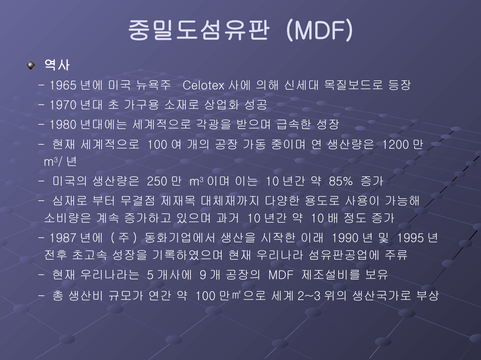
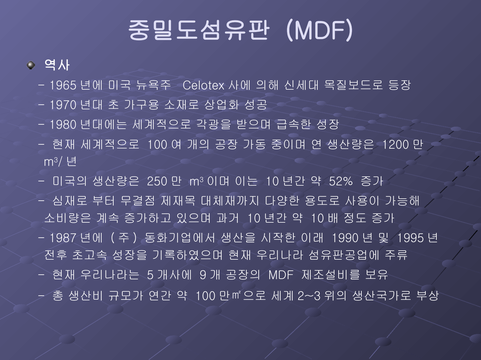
85%: 85% -> 52% (341, 182)
